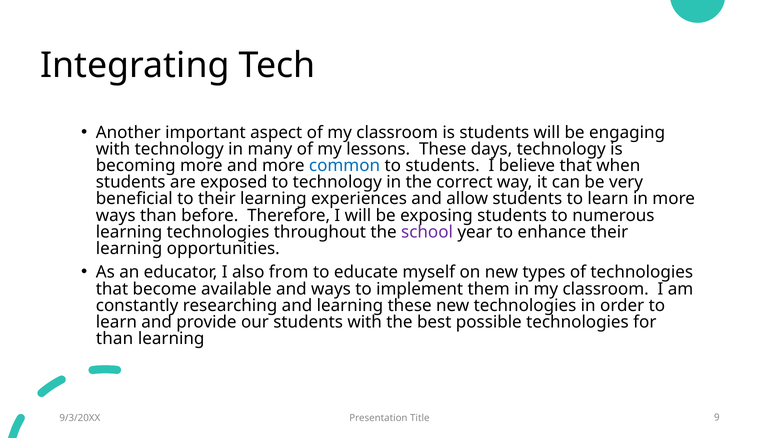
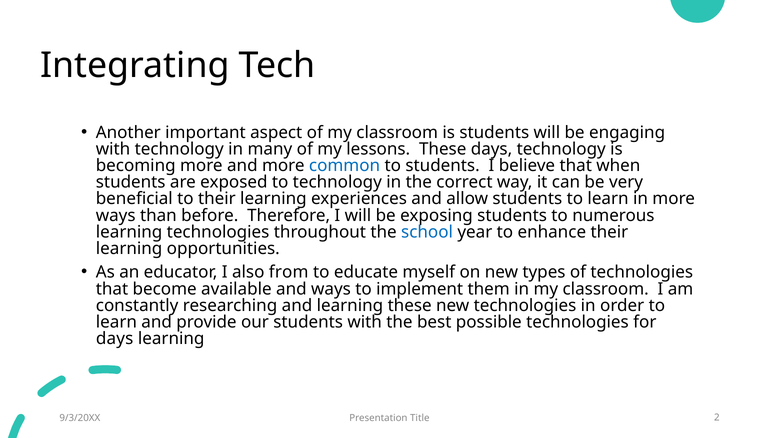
school colour: purple -> blue (427, 232)
than: than -> days (115, 339)
9: 9 -> 2 (717, 418)
